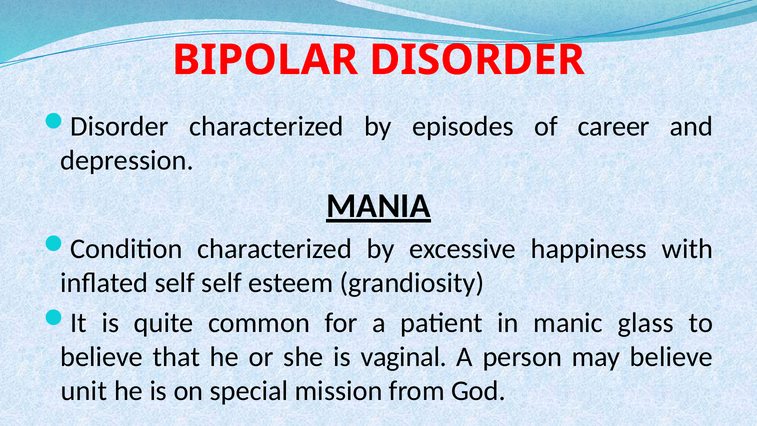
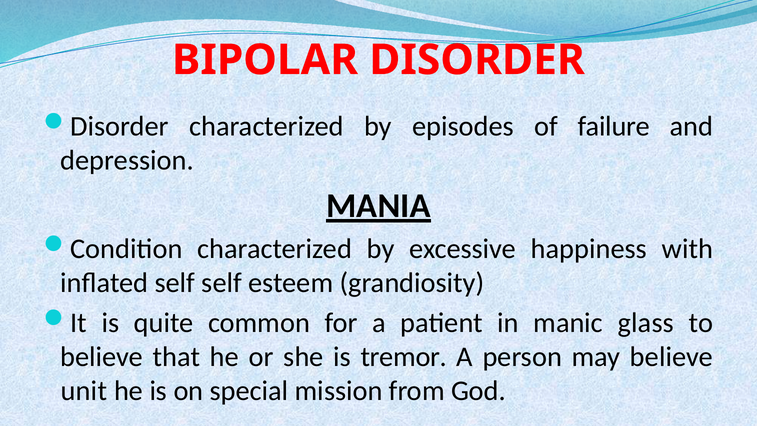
career: career -> failure (614, 126)
vaginal: vaginal -> tremor (404, 357)
